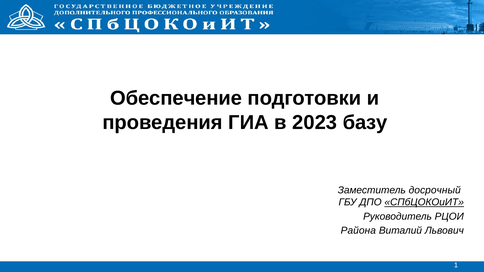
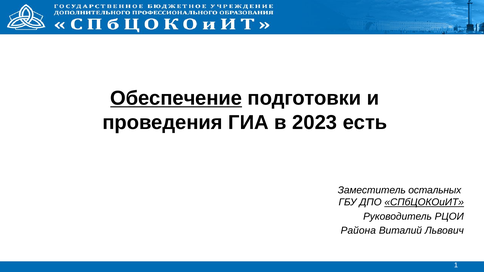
Обеспечение underline: none -> present (176, 98)
базу: базу -> есть (365, 122)
досрочный: досрочный -> остальных (435, 190)
